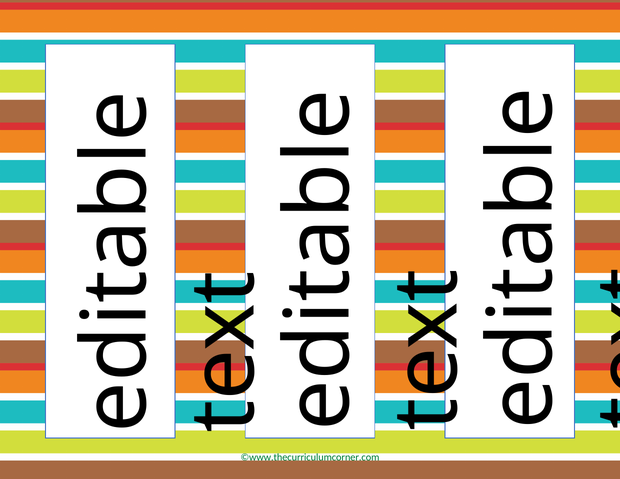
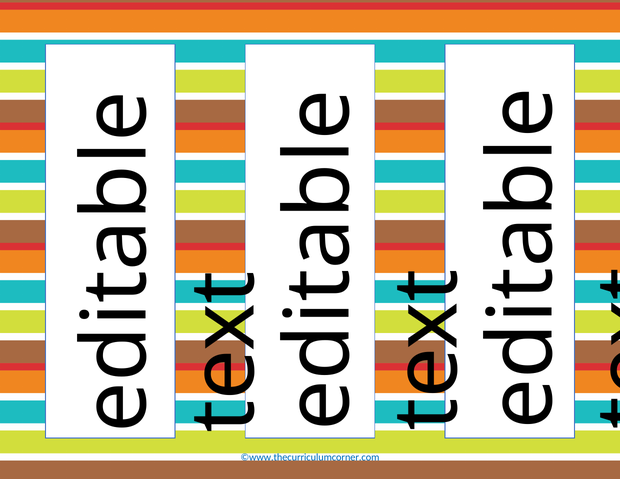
©www.thecurriculumcorner.com colour: green -> blue (310, 458)
